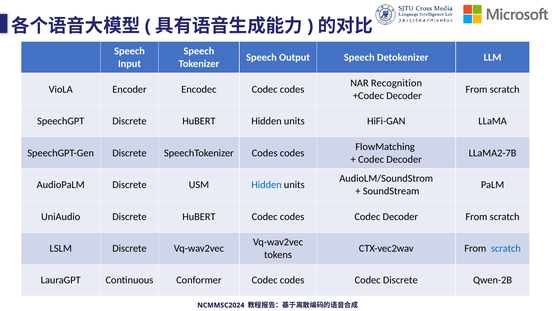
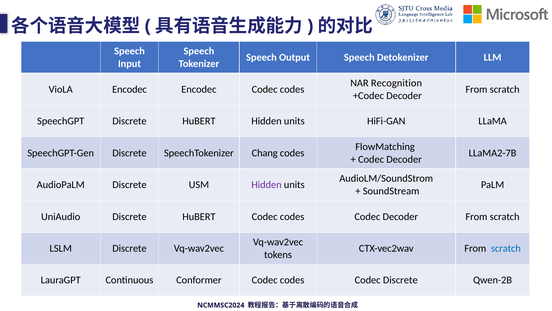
VioLA Encoder: Encoder -> Encodec (130, 89)
SpeechTokenizer Codes: Codes -> Chang (265, 153)
Hidden colour: blue -> purple (267, 184)
